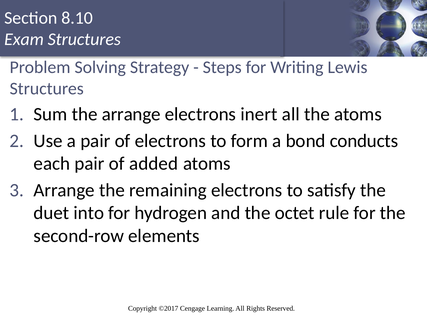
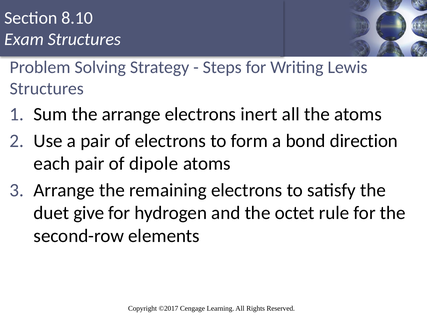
conducts: conducts -> direction (364, 141)
added: added -> dipole (154, 164)
into: into -> give (89, 213)
